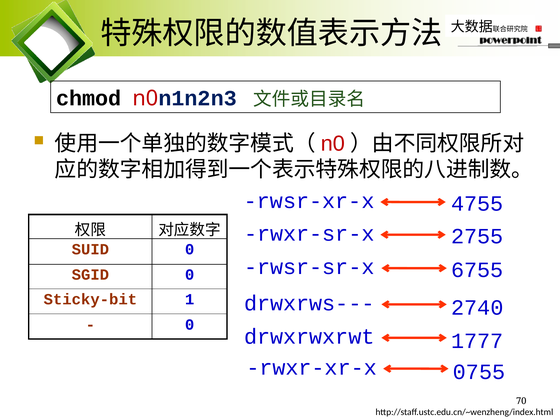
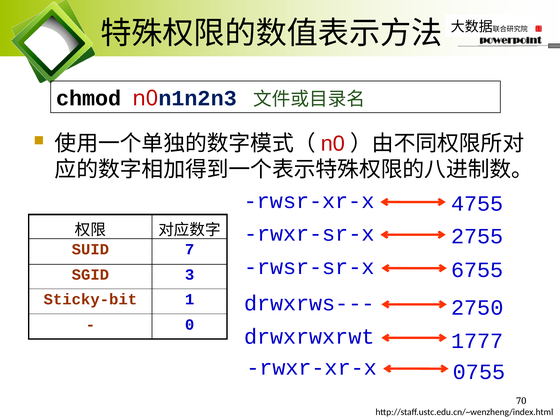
SUID 0: 0 -> 7 (190, 249)
SGID 0: 0 -> 3 (190, 275)
2740: 2740 -> 2750 (477, 308)
